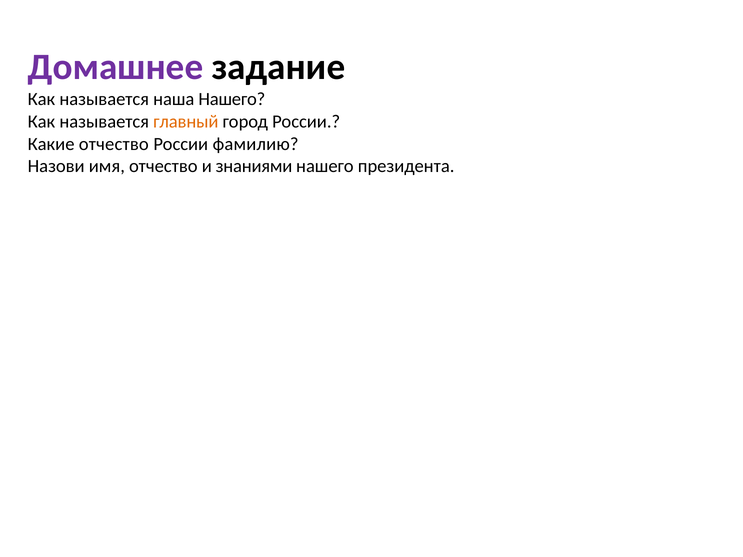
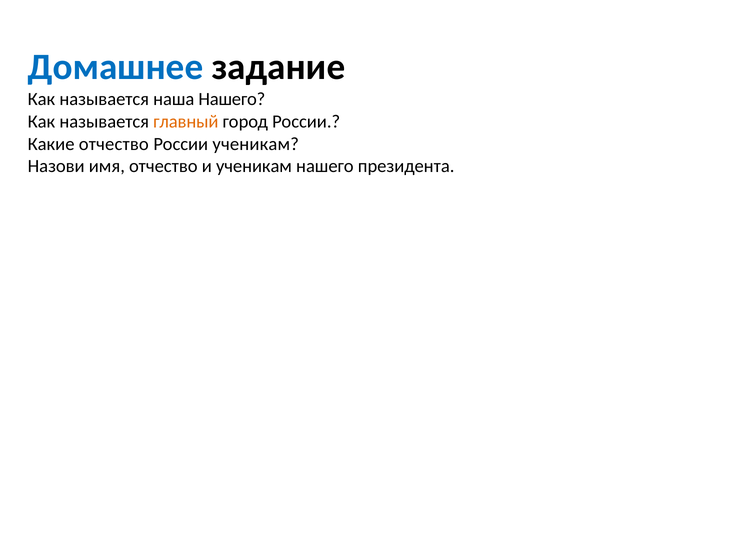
Домашнее colour: purple -> blue (115, 67)
России фамилию: фамилию -> ученикам (256, 144)
и знаниями: знаниями -> ученикам (254, 166)
